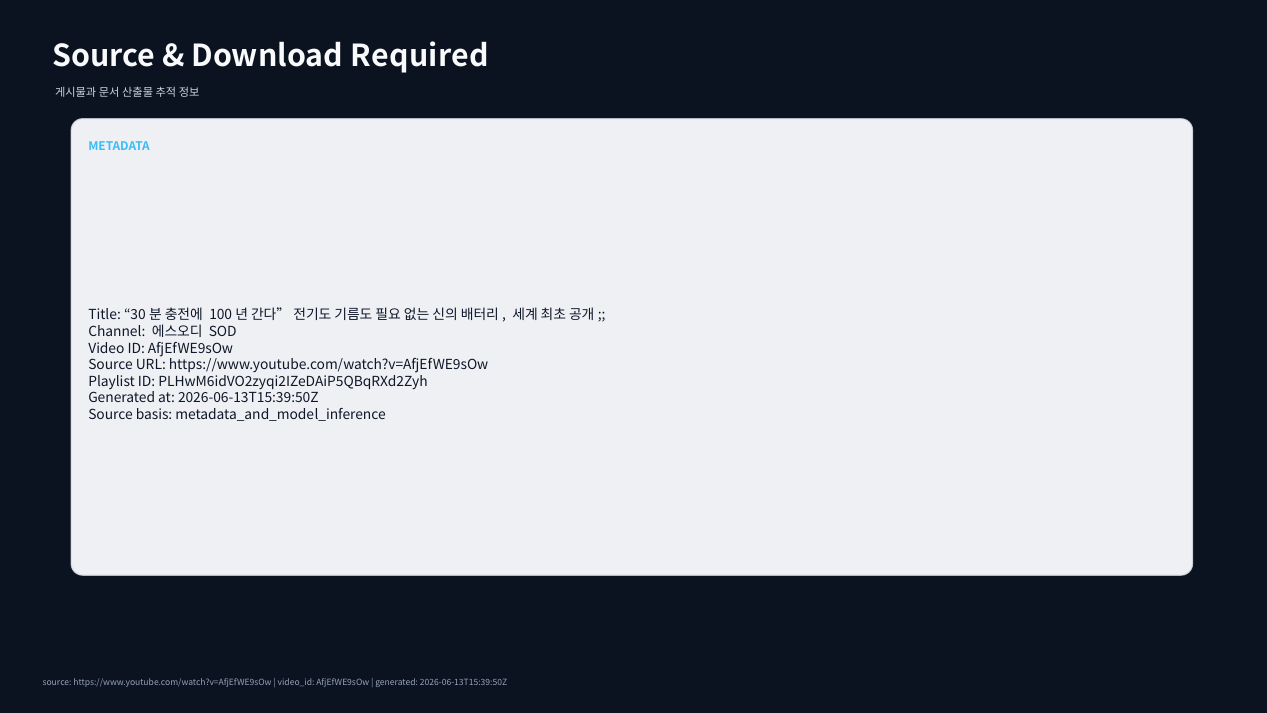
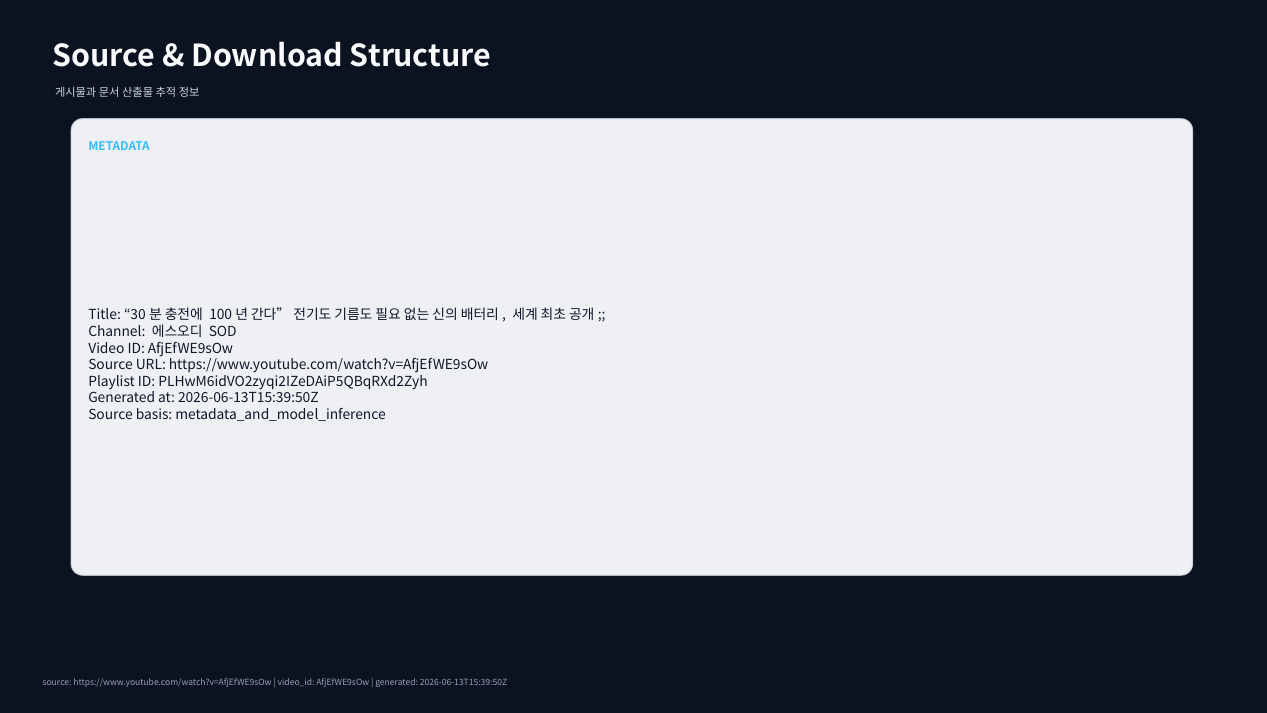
Required: Required -> Structure (420, 57)
